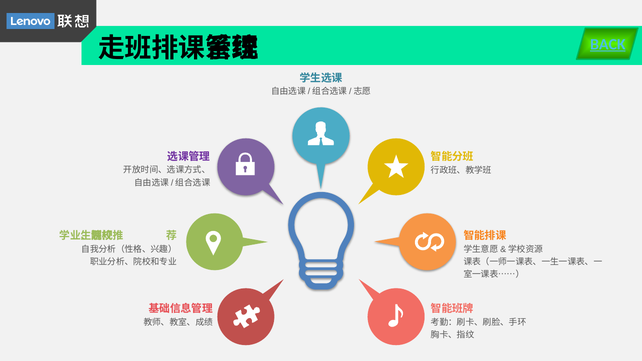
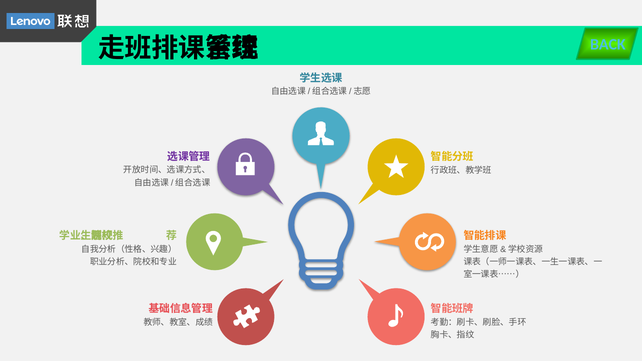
BACK underline: present -> none (608, 44)
